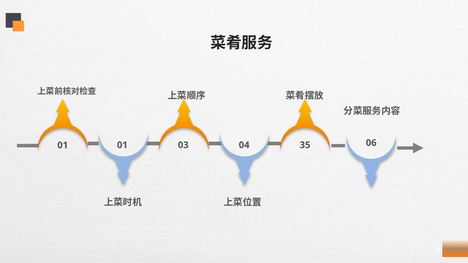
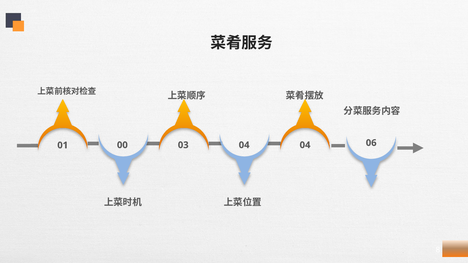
01 01: 01 -> 00 (122, 145)
04 35: 35 -> 04 (305, 145)
